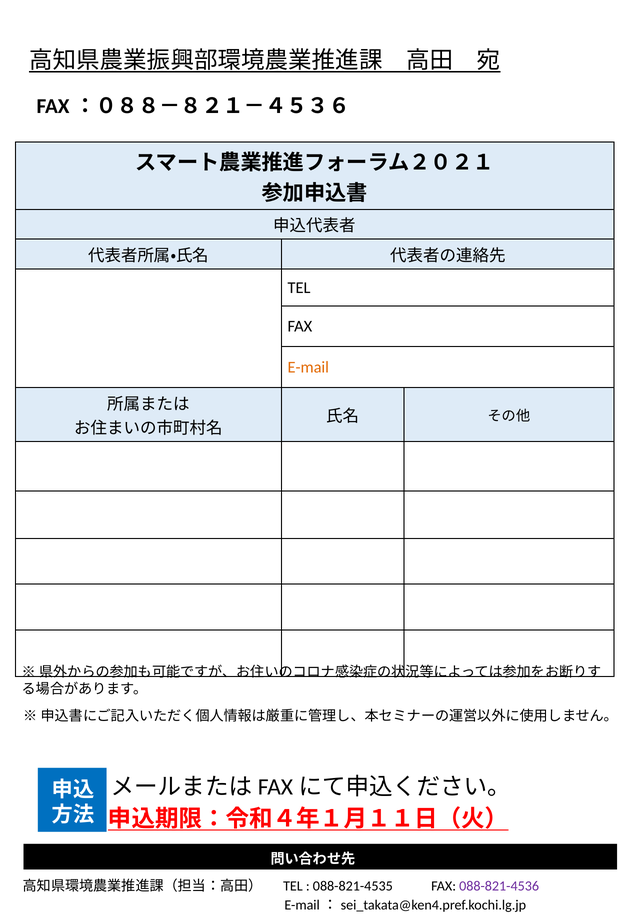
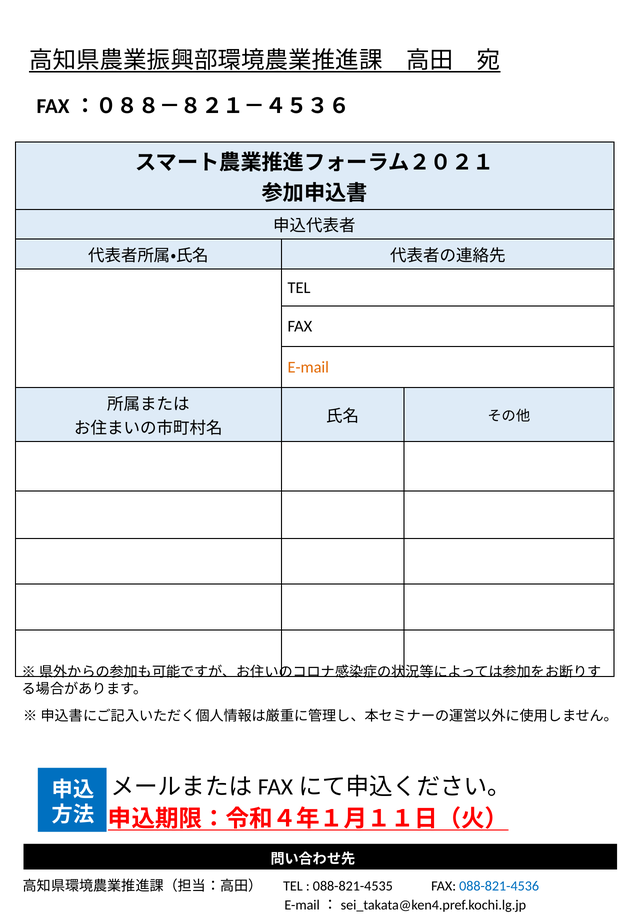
088-821-4536 colour: purple -> blue (499, 886)
